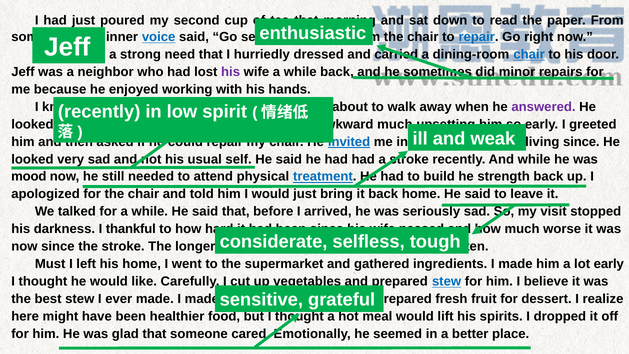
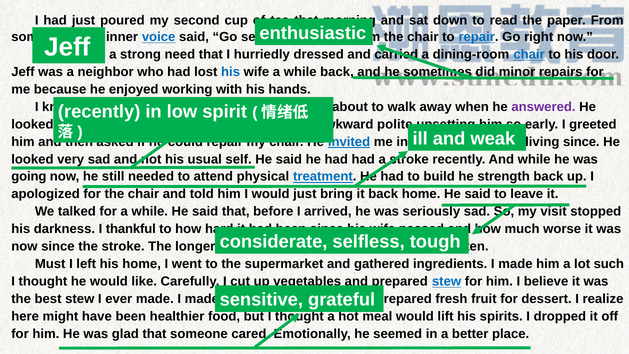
his colour: purple -> blue (231, 72)
much: much -> polite (395, 124)
mood: mood -> going (29, 177)
lot early: early -> such (609, 264)
